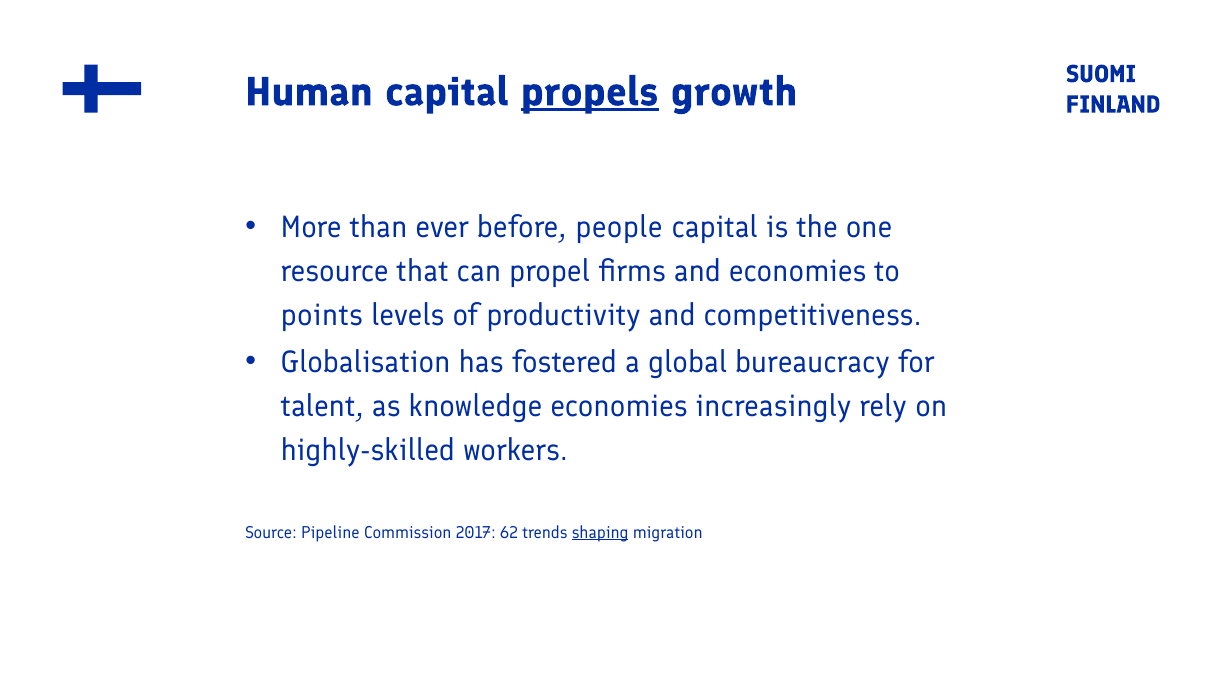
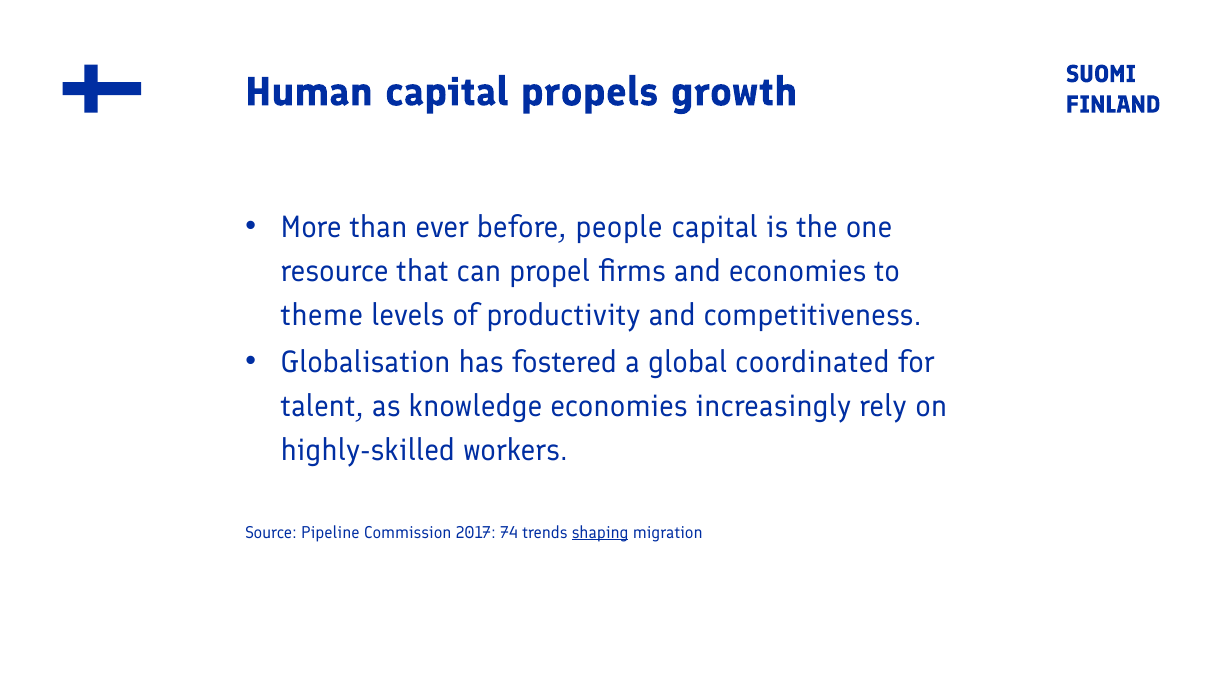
propels underline: present -> none (590, 92)
points: points -> theme (322, 315)
bureaucracy: bureaucracy -> coordinated (812, 363)
62: 62 -> 74 (509, 533)
